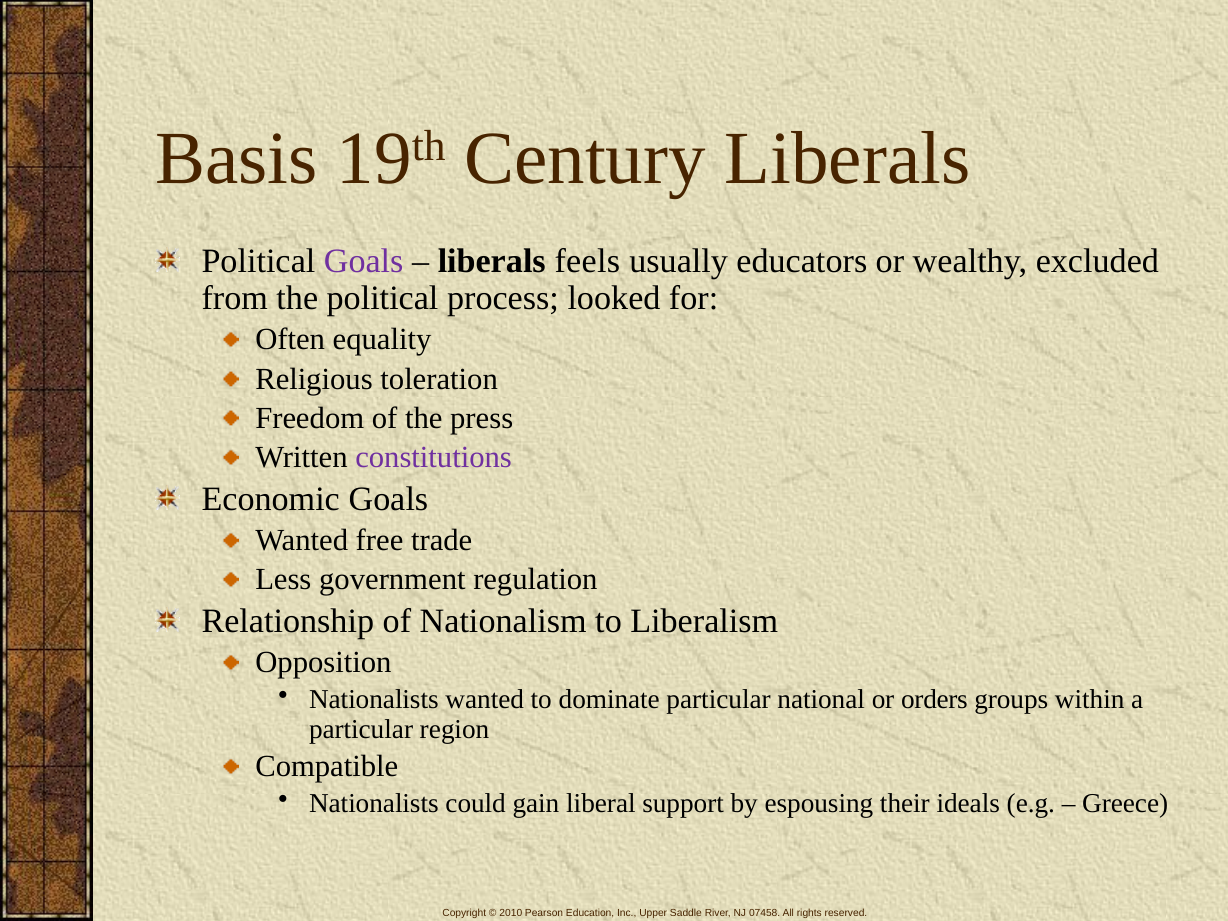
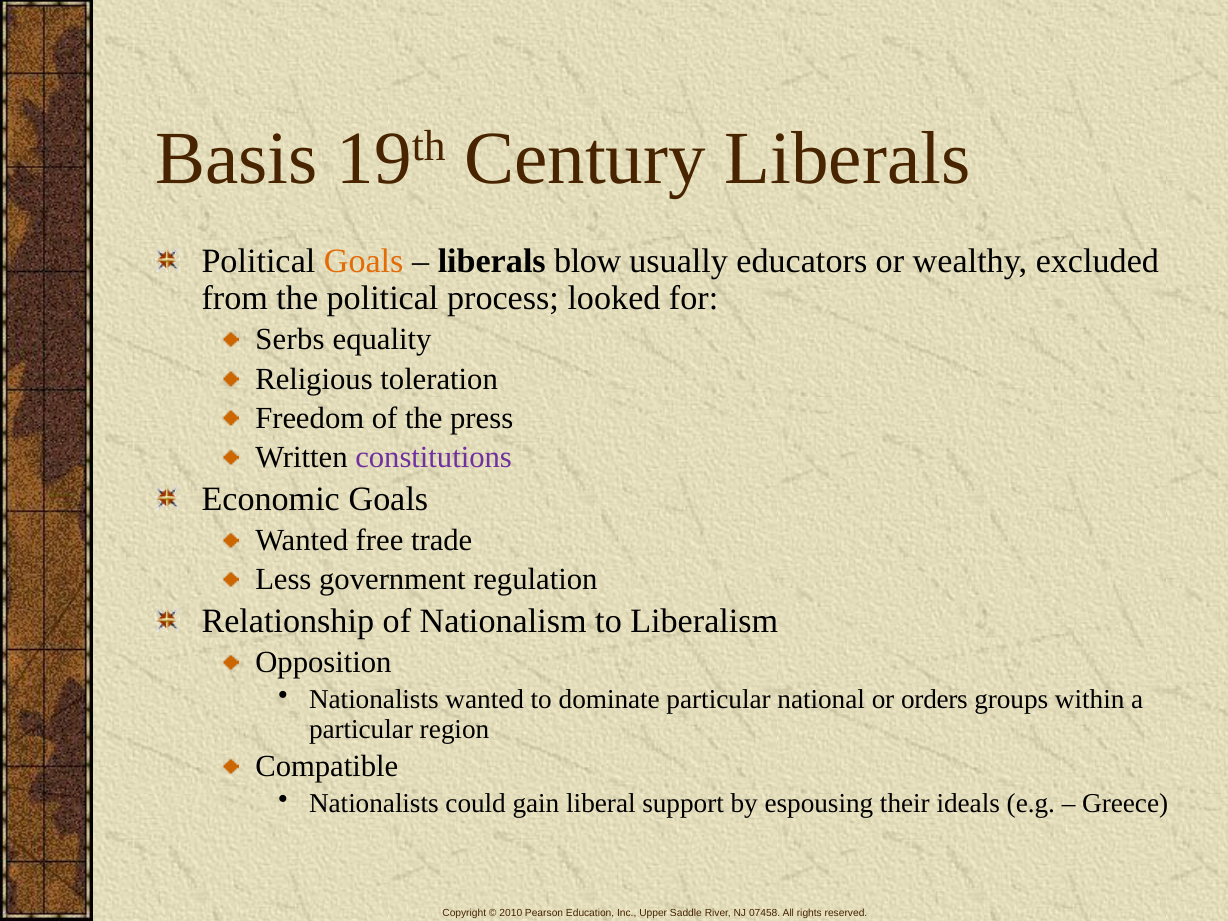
Goals colour: purple -> orange (364, 262)
feels: feels -> blow (588, 262)
Often: Often -> Serbs (290, 340)
